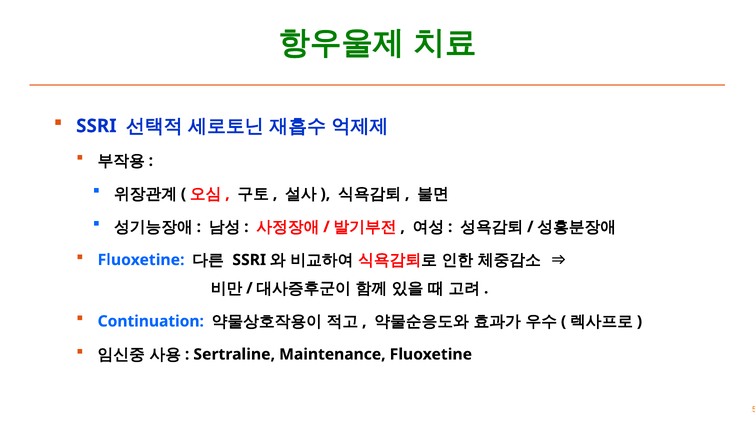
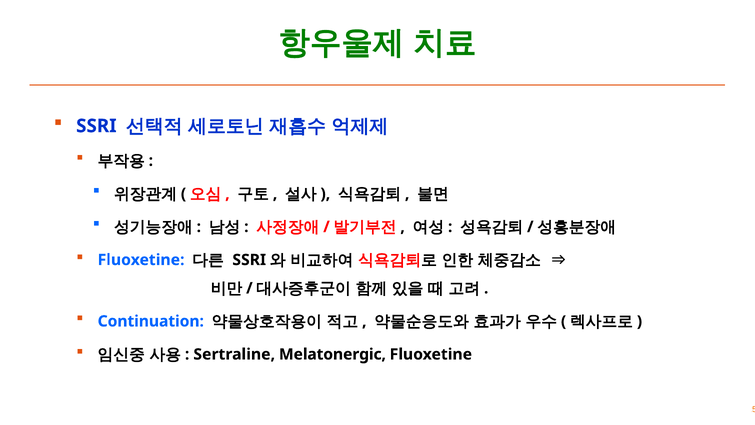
Maintenance: Maintenance -> Melatonergic (332, 354)
